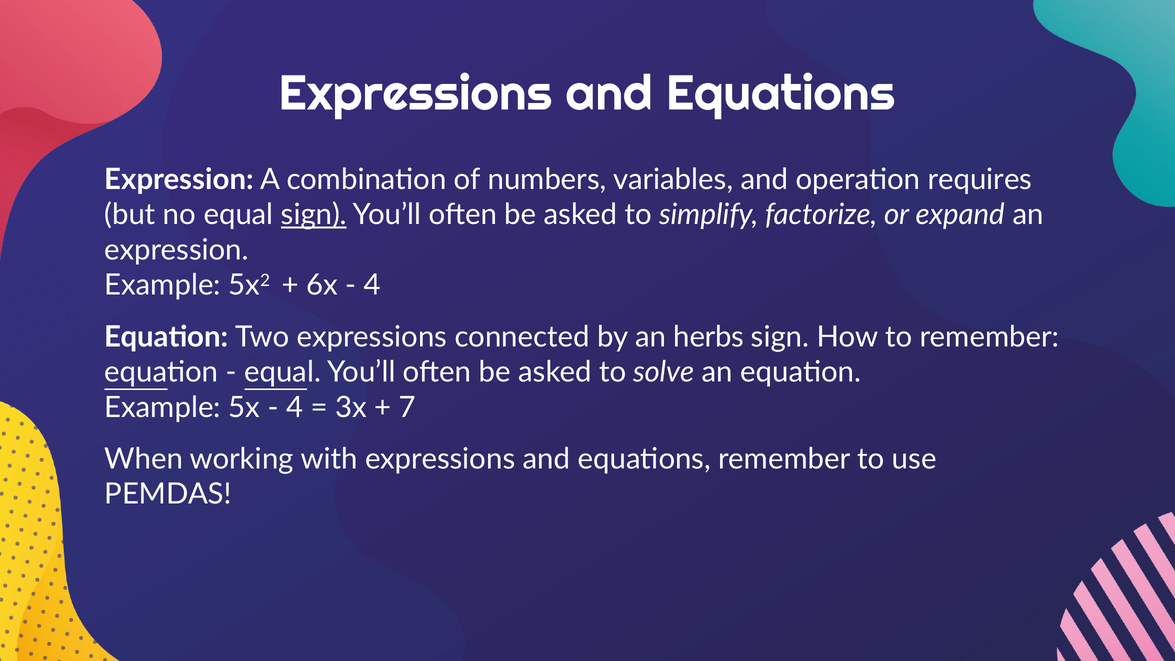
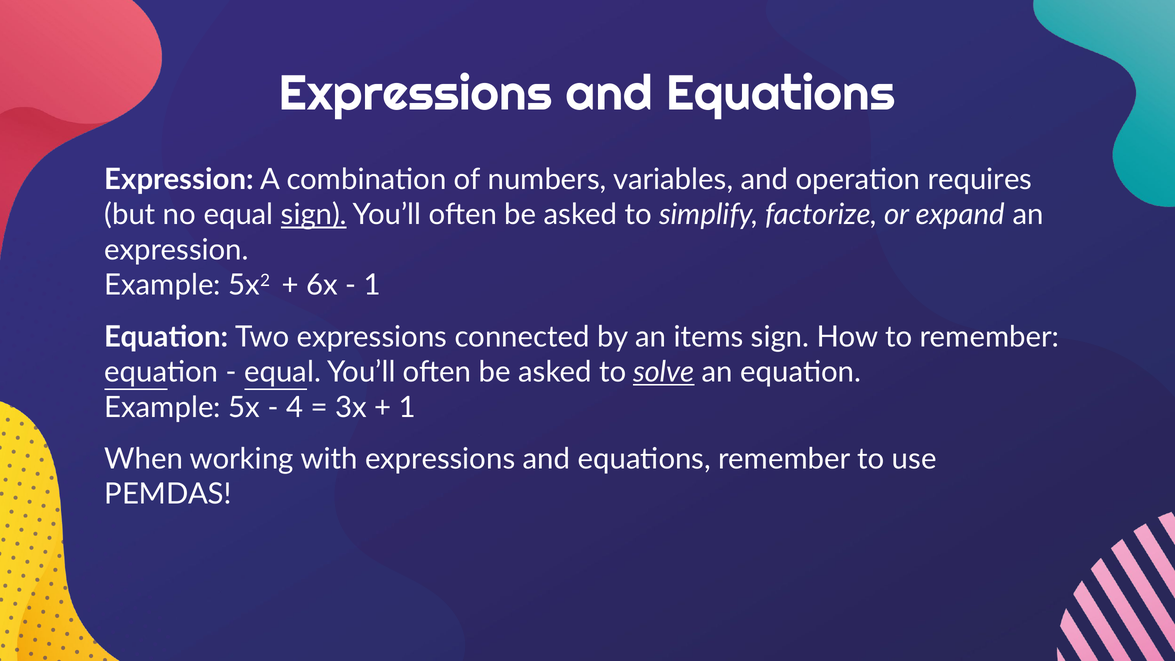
4: 4 -> 1 (372, 285)
herbs: herbs -> items (709, 337)
solve underline: none -> present (664, 372)
7: 7 -> 1 (407, 407)
